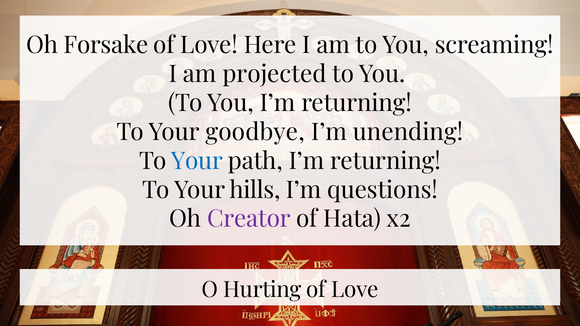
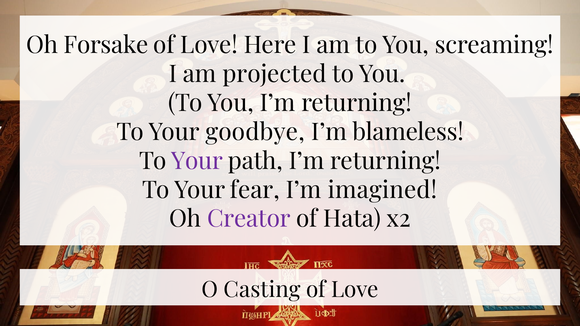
unending: unending -> blameless (408, 132)
Your colour: blue -> purple (197, 161)
hills: hills -> fear (255, 190)
questions: questions -> imagined (382, 190)
Hurting: Hurting -> Casting (262, 290)
